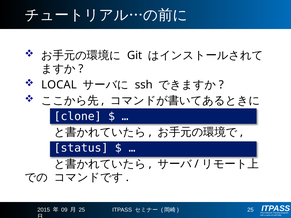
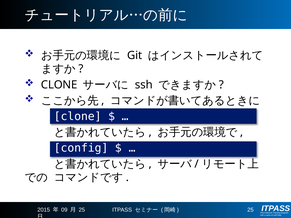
LOCAL: LOCAL -> CLONE (59, 85)
status: status -> config (81, 148)
